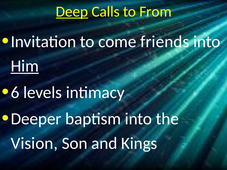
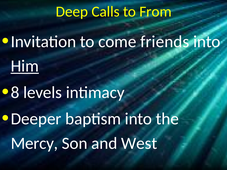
Deep underline: present -> none (72, 12)
6: 6 -> 8 (15, 93)
Vision: Vision -> Mercy (34, 143)
Kings: Kings -> West (139, 143)
